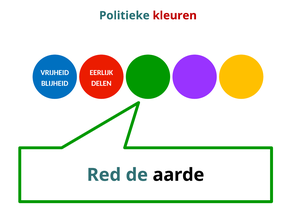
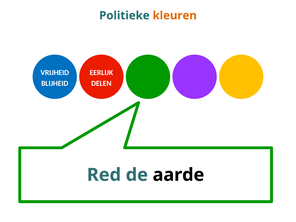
kleuren colour: red -> orange (175, 16)
